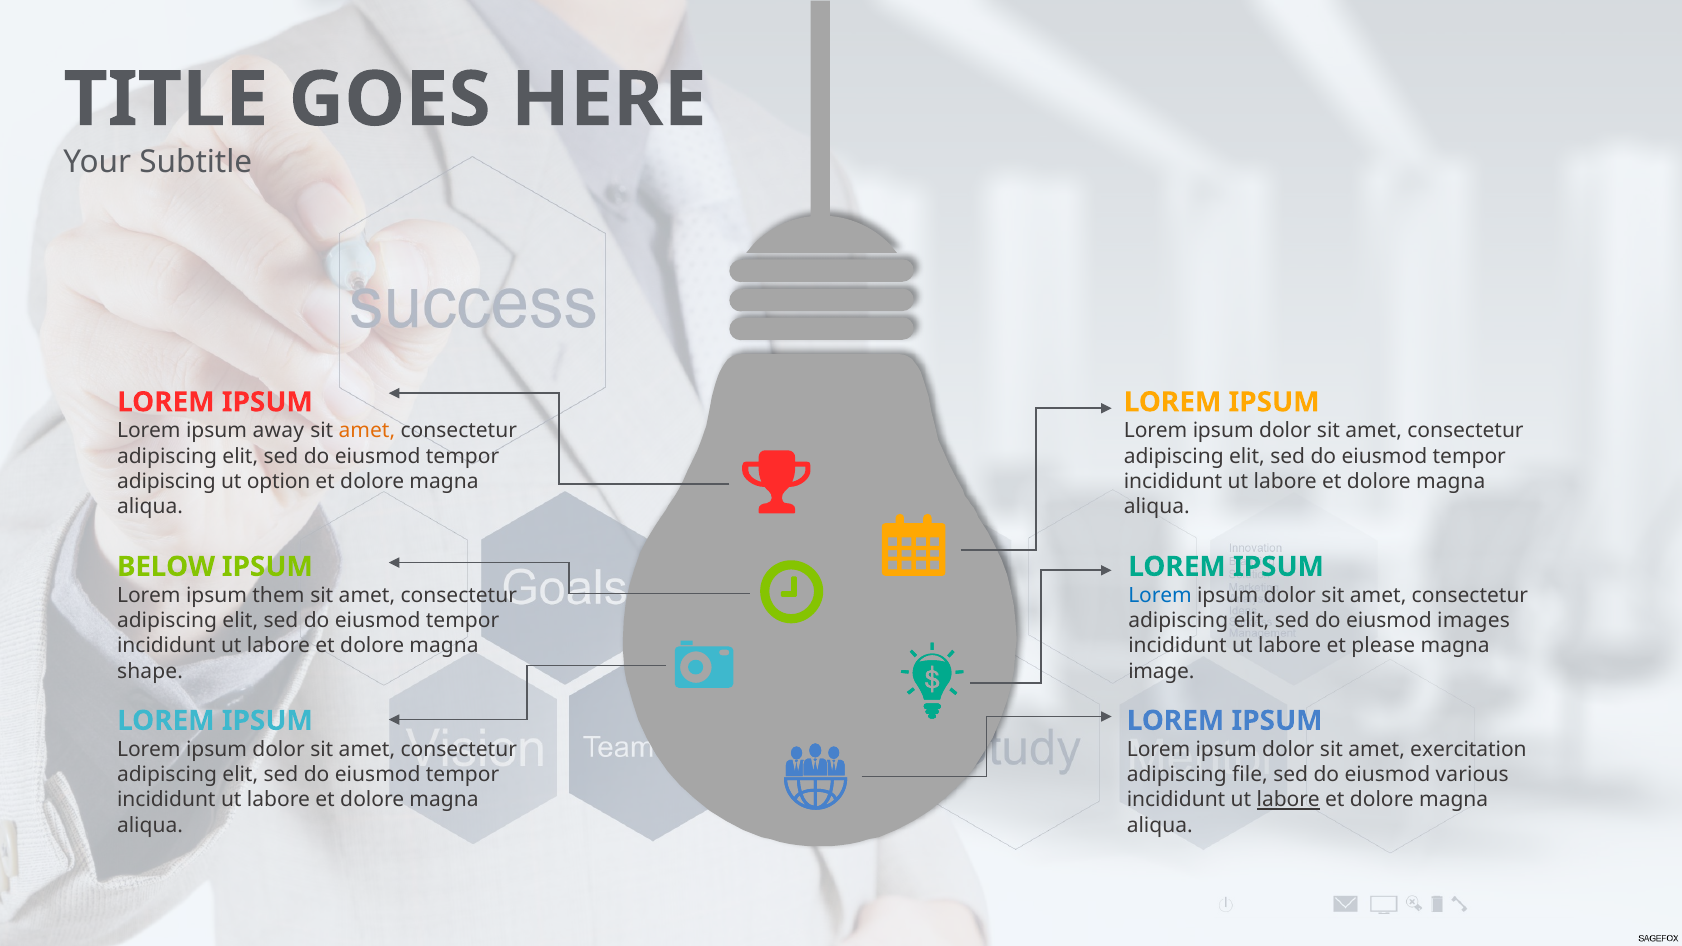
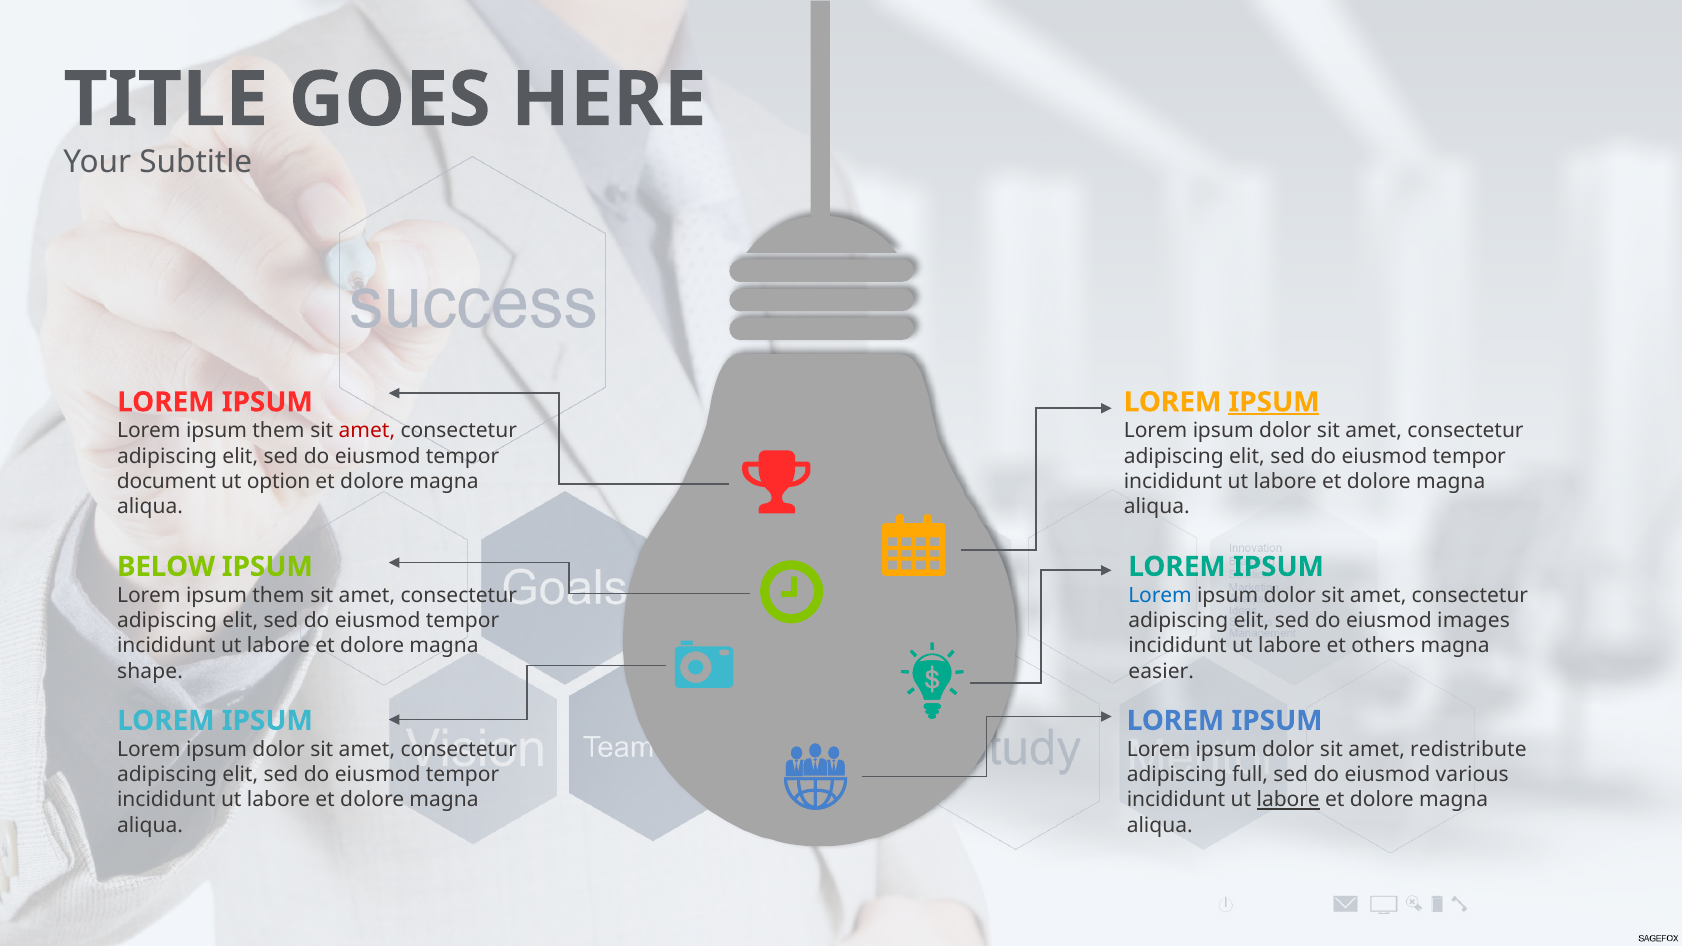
IPSUM underline: none -> present (1274, 402)
away: away -> them (278, 431)
amet colour: orange -> red (367, 431)
adipiscing: adipiscing -> document (166, 482)
please: please -> others (1383, 646)
image: image -> easier (1161, 671)
exercitation: exercitation -> redistribute (1468, 750)
file: file -> full (1250, 775)
